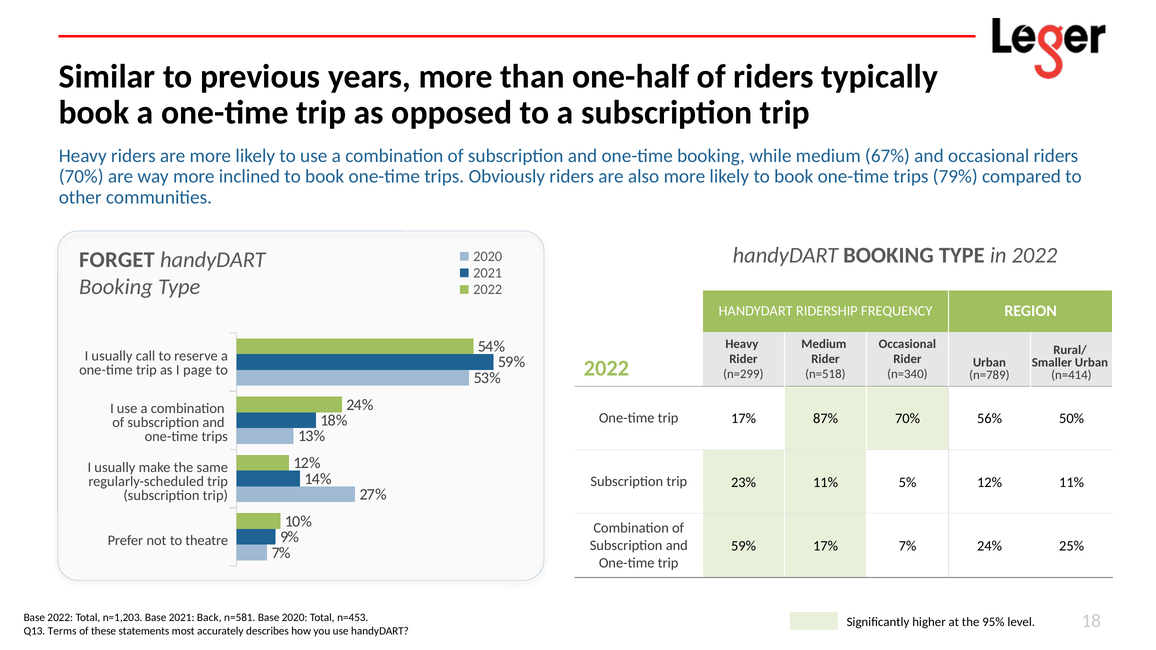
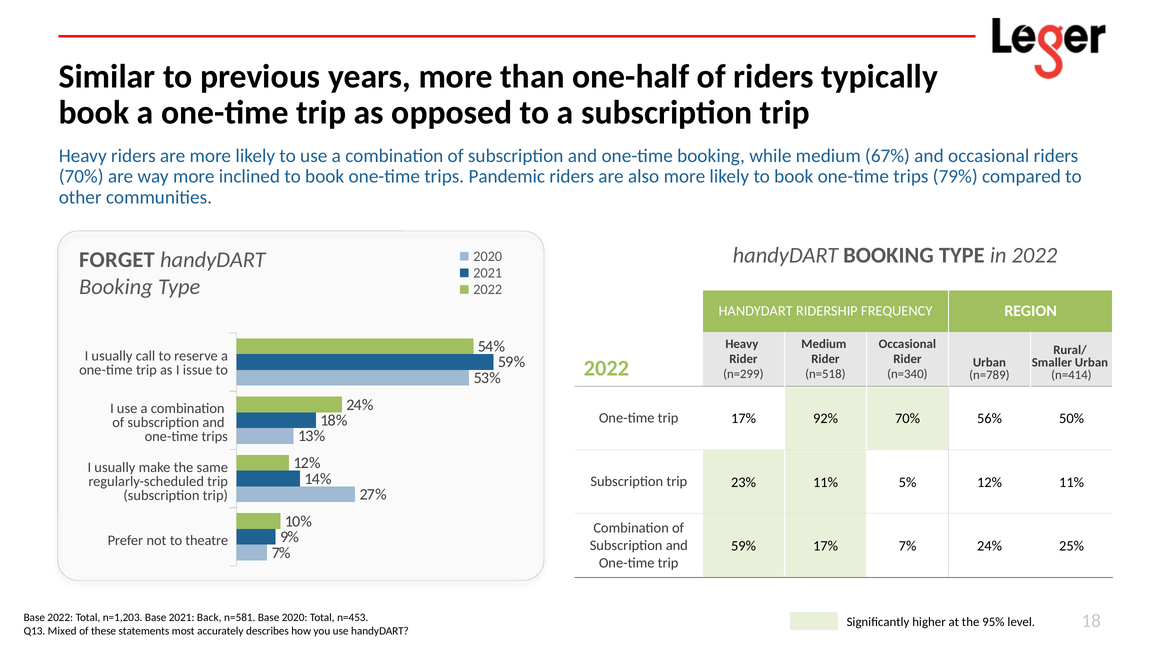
Obviously: Obviously -> Pandemic (507, 177)
page: page -> issue (198, 370)
87%: 87% -> 92% (826, 419)
Terms: Terms -> Mixed (62, 631)
